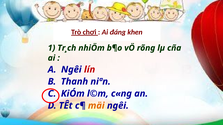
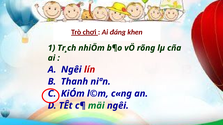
mäi colour: orange -> green (96, 106)
